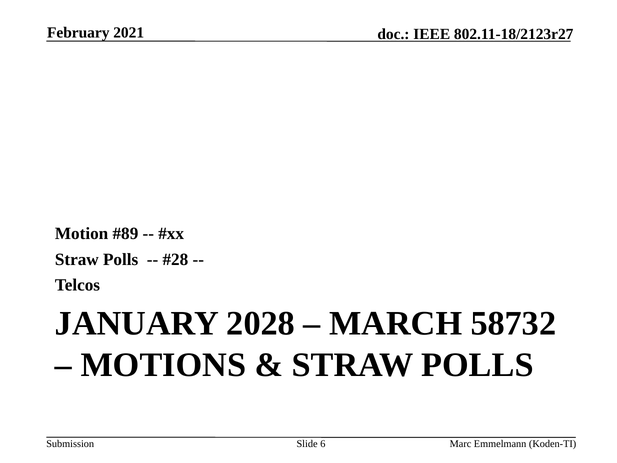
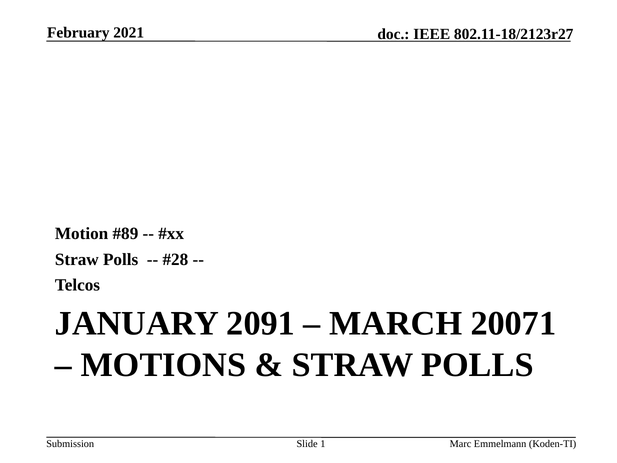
2028: 2028 -> 2091 (261, 323)
58732: 58732 -> 20071 (513, 323)
6: 6 -> 1 (323, 444)
